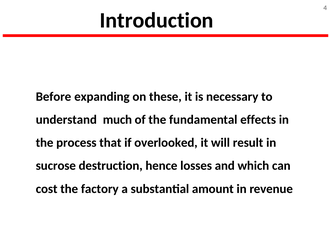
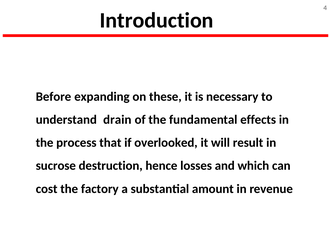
much: much -> drain (117, 120)
